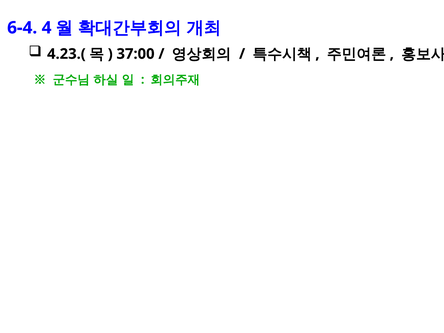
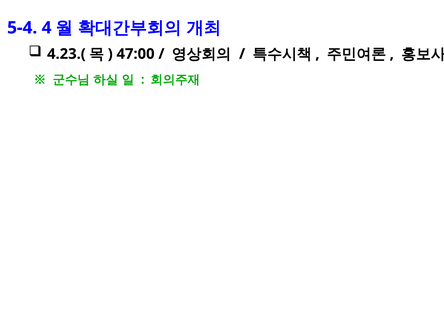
6-4: 6-4 -> 5-4 (22, 28)
37:00: 37:00 -> 47:00 (136, 54)
